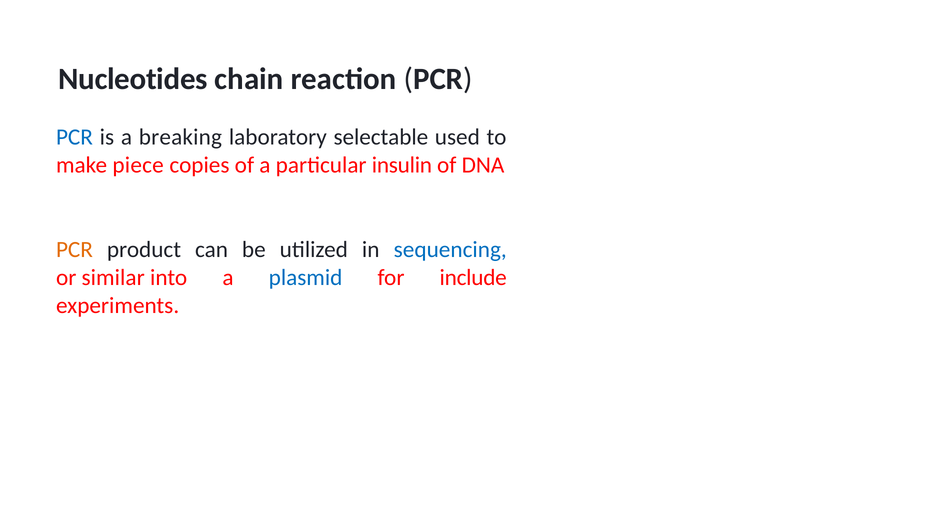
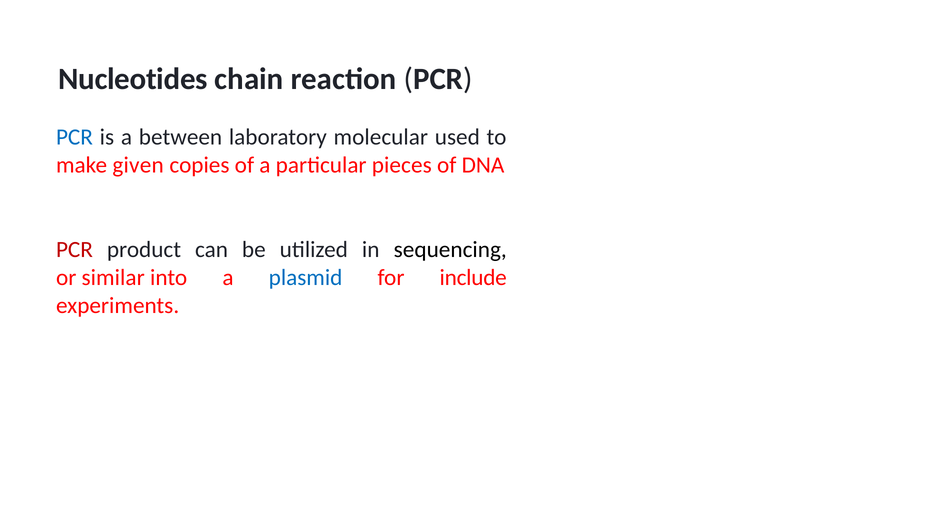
breaking: breaking -> between (181, 137)
selectable: selectable -> molecular (381, 137)
piece: piece -> given (138, 165)
insulin: insulin -> pieces (402, 165)
PCR colour: orange -> red (74, 250)
sequencing colour: blue -> black (450, 250)
